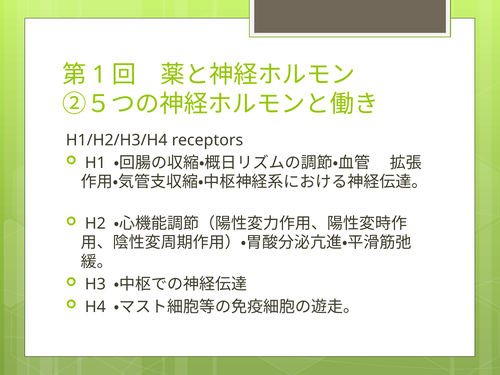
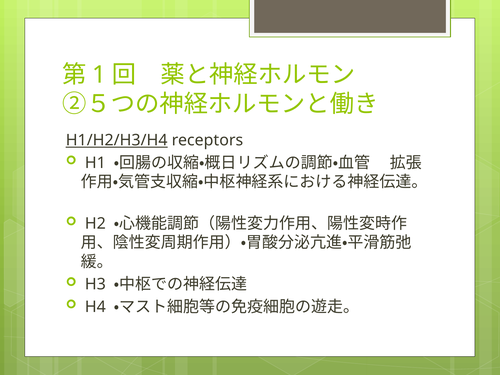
H1/H2/H3/H4 underline: none -> present (117, 140)
